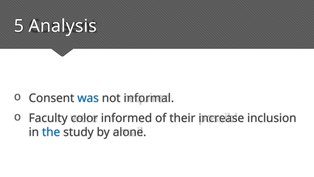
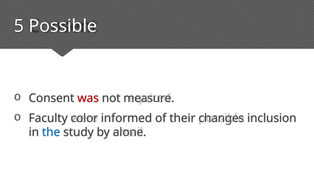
Analysis: Analysis -> Possible (63, 26)
was colour: blue -> red (88, 98)
informal: informal -> measure (149, 98)
increase: increase -> changes (221, 118)
